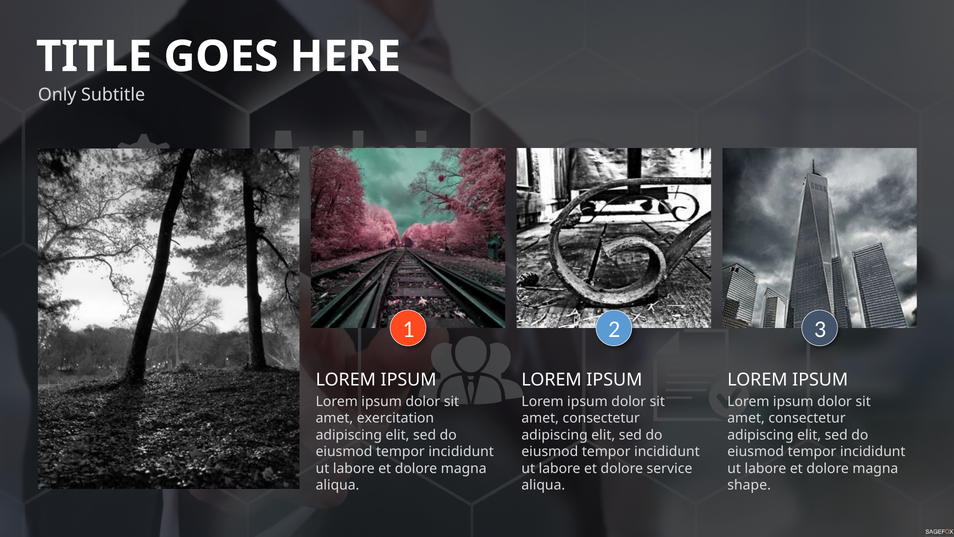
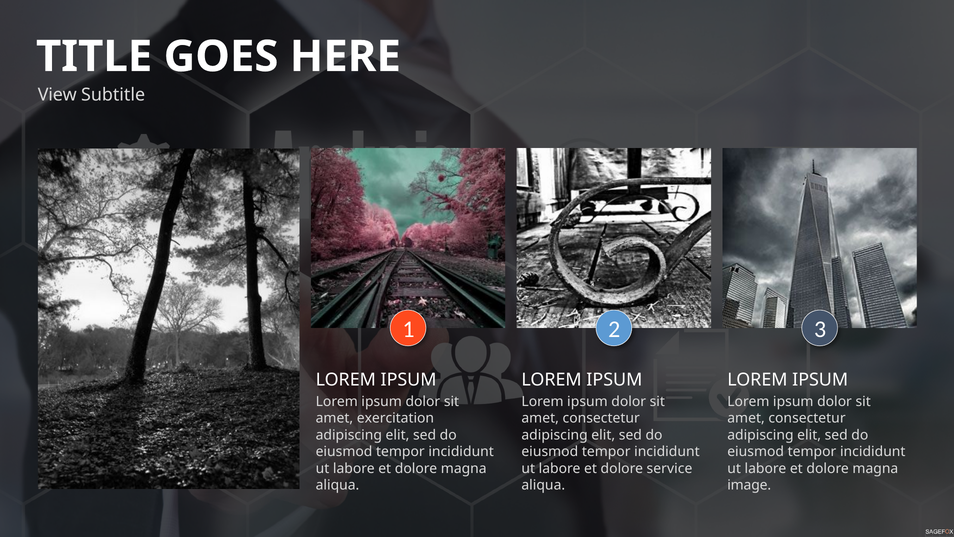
Only: Only -> View (57, 95)
shape: shape -> image (749, 485)
